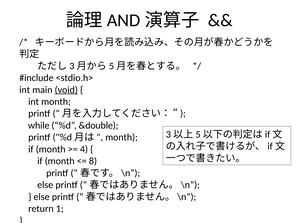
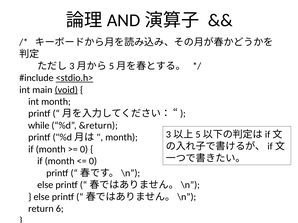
<stdio.h> underline: none -> present (74, 78)
&double: &double -> &return (98, 126)
4: 4 -> 0 (84, 150)
8: 8 -> 0 (93, 161)
1: 1 -> 6 (60, 209)
